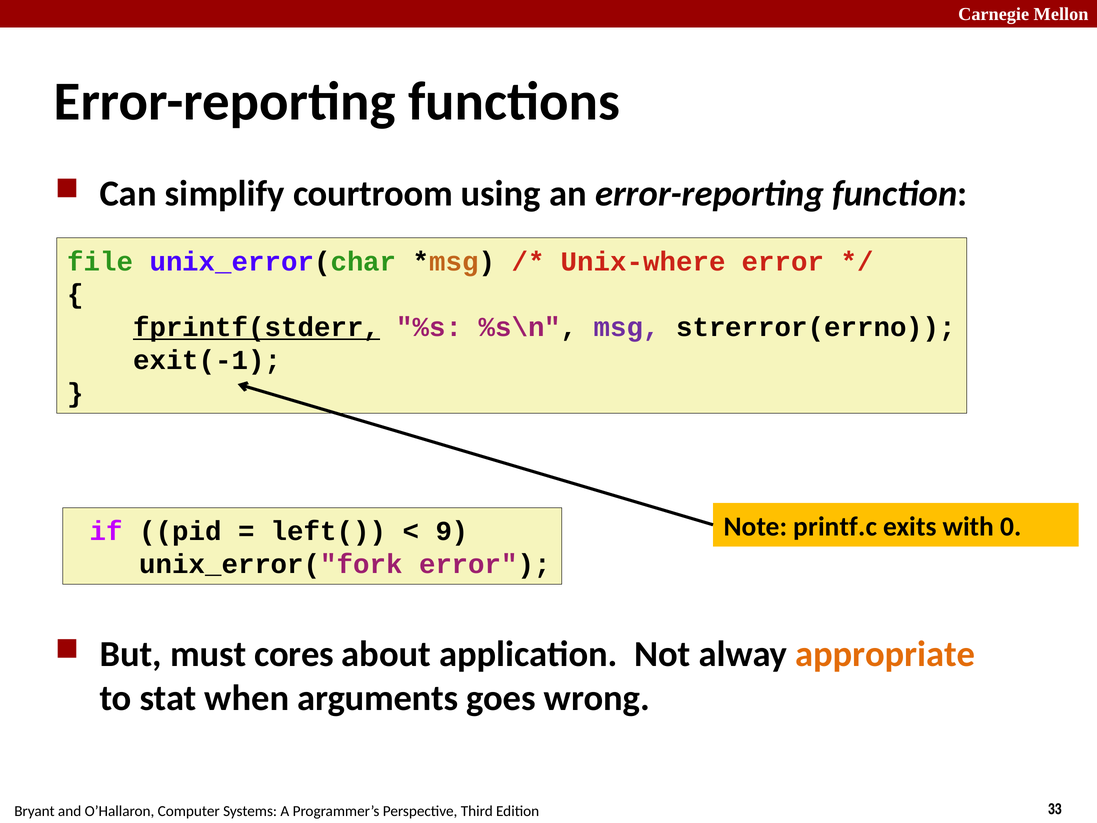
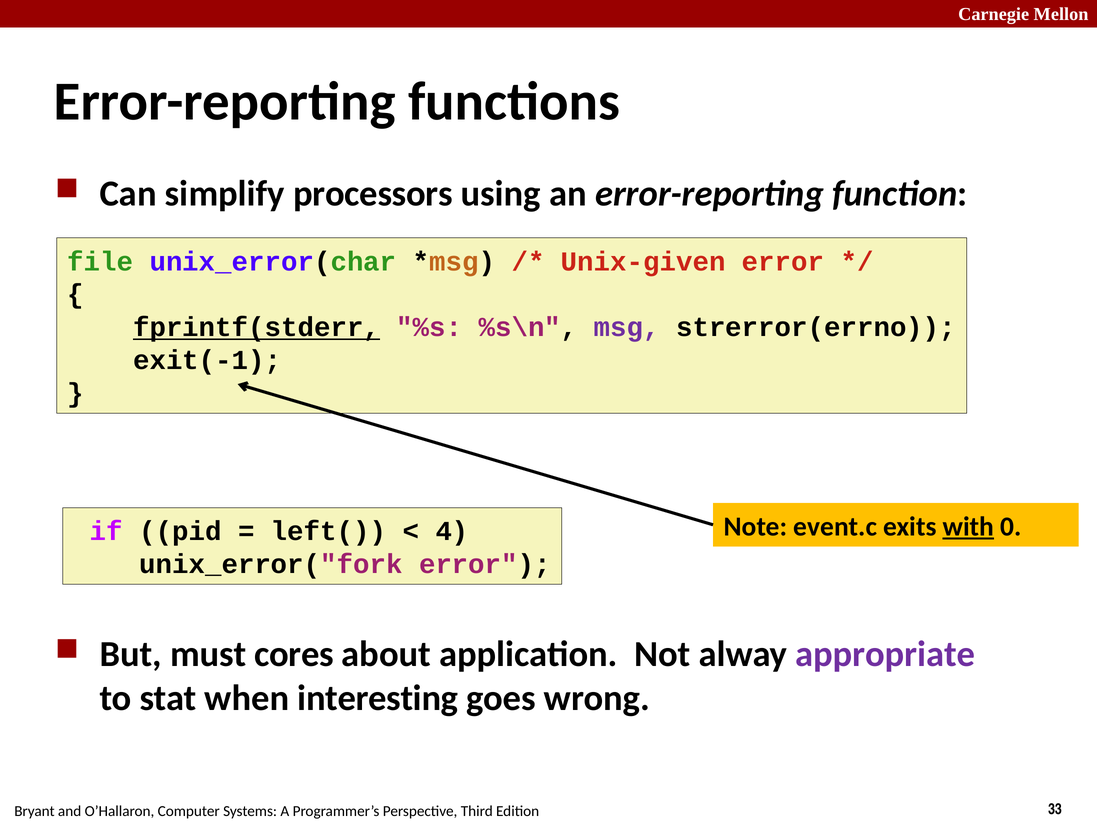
courtroom: courtroom -> processors (373, 193)
Unix-where: Unix-where -> Unix-given (643, 261)
printf.c: printf.c -> event.c (835, 527)
with underline: none -> present (968, 527)
9: 9 -> 4 (452, 531)
appropriate colour: orange -> purple (885, 654)
arguments: arguments -> interesting (378, 698)
